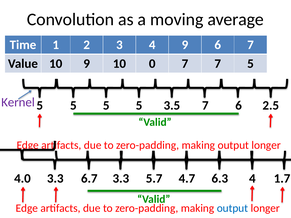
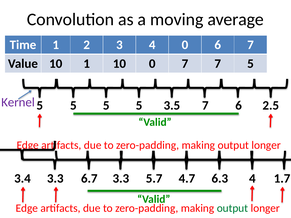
4 9: 9 -> 0 (185, 45)
10 9: 9 -> 1 (87, 64)
4.0: 4.0 -> 3.4 (22, 179)
output colour: blue -> green (232, 208)
